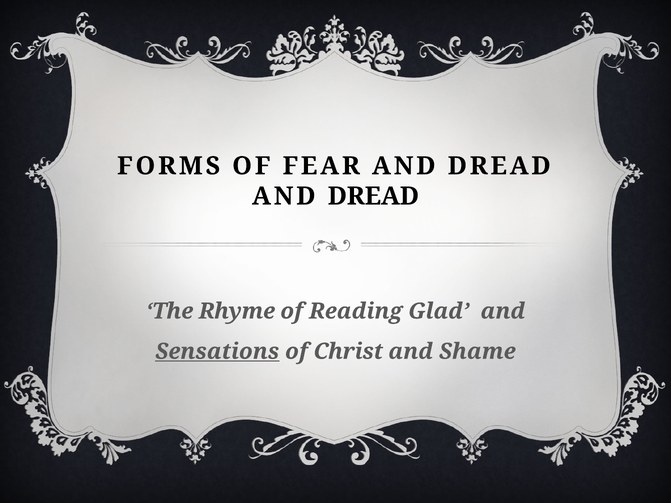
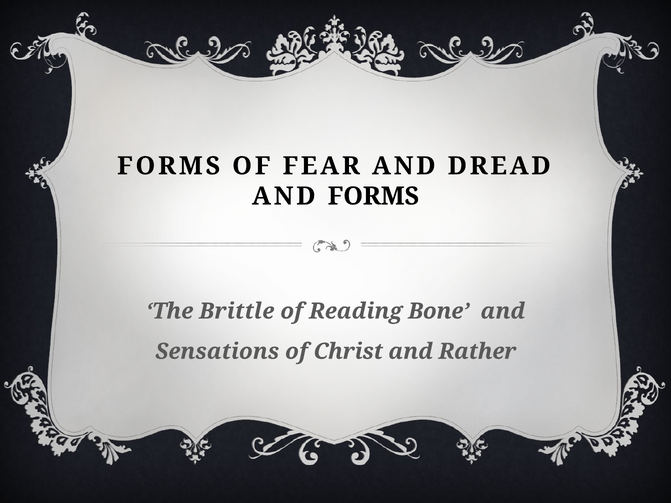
DREAD: DREAD -> FORMS (373, 196)
Rhyme: Rhyme -> Brittle (237, 311)
Glad: Glad -> Bone (439, 311)
Sensations underline: present -> none (217, 352)
Shame: Shame -> Rather (477, 352)
